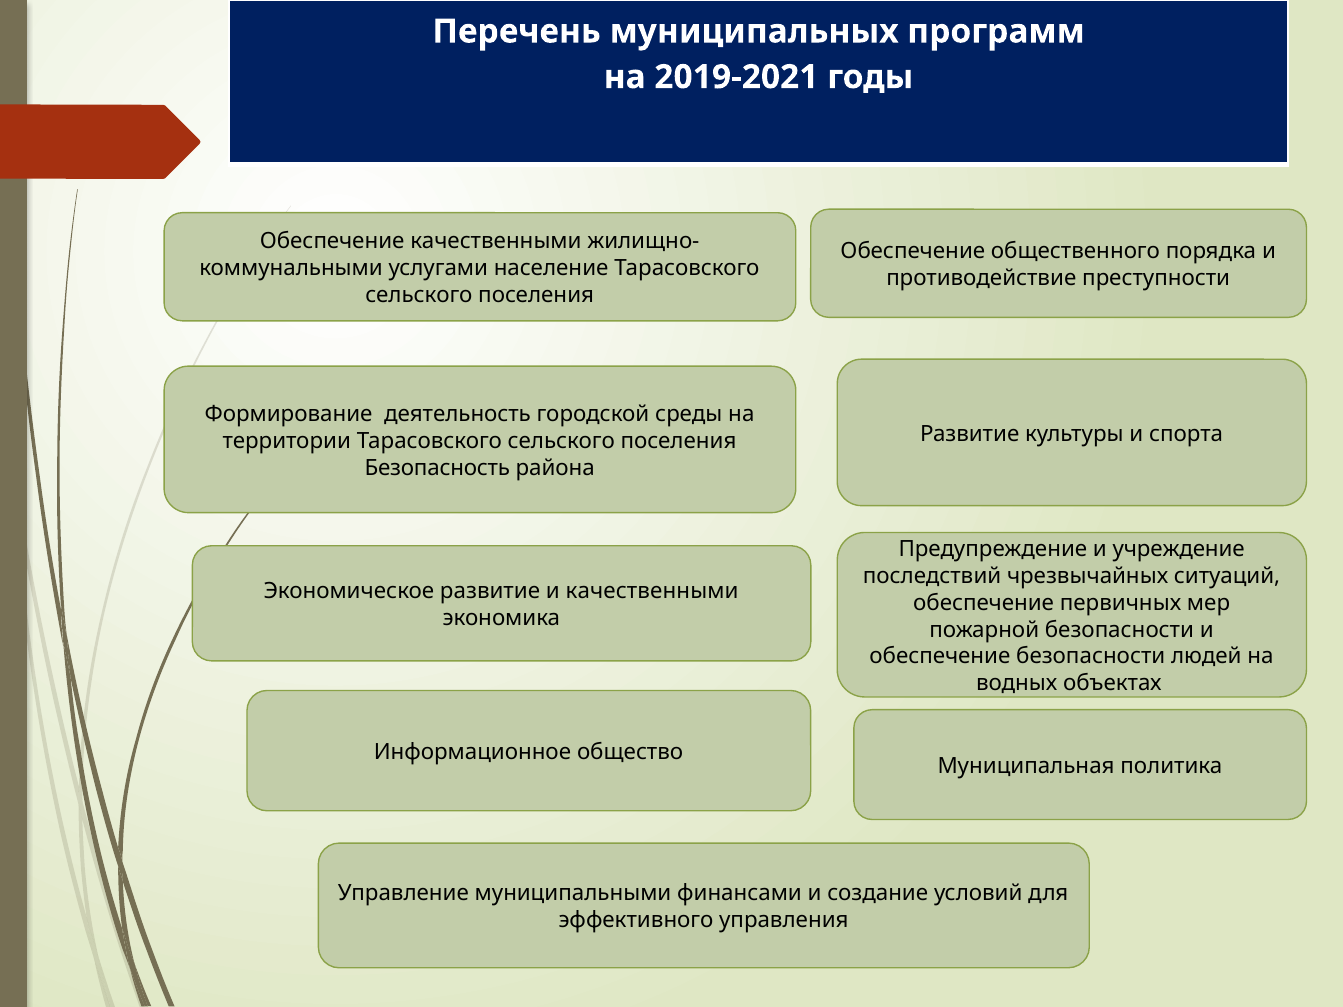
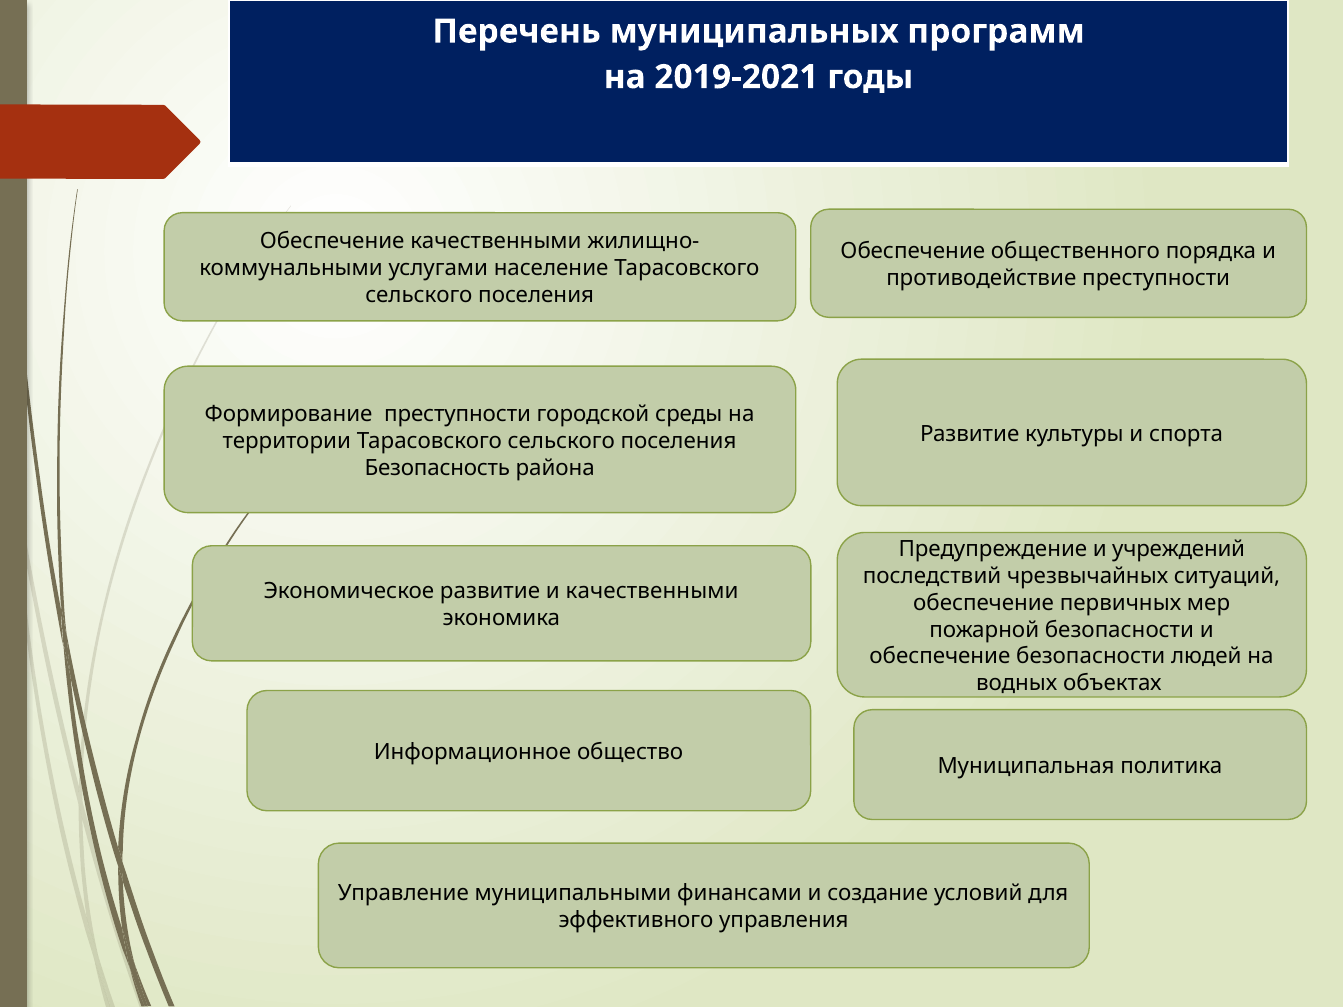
Формирование деятельность: деятельность -> преступности (458, 414)
учреждение: учреждение -> учреждений (1179, 549)
